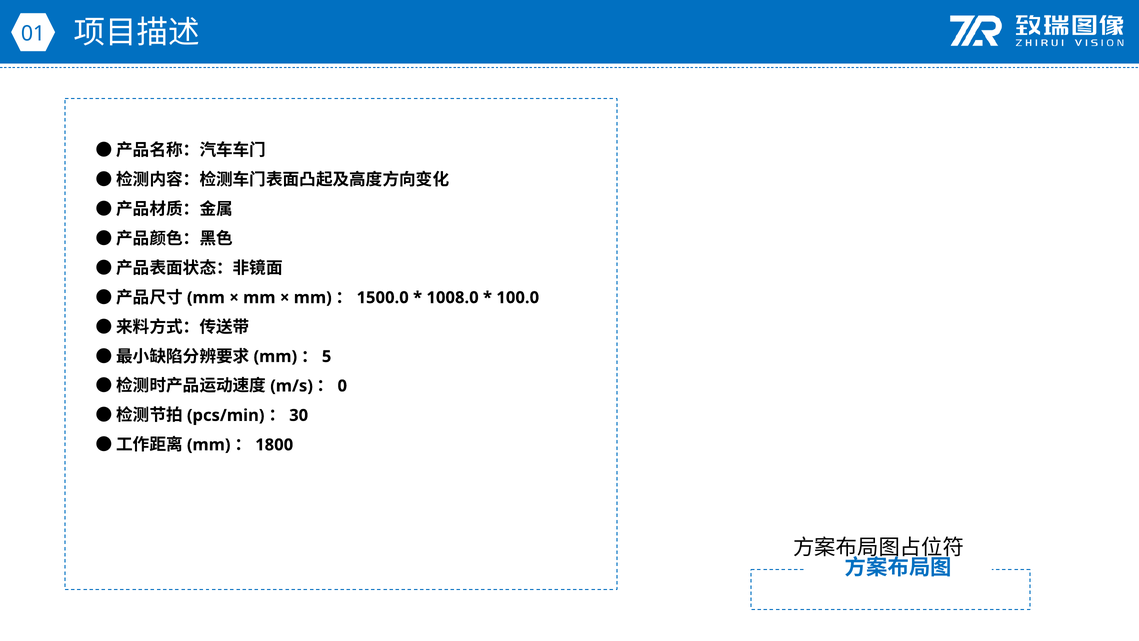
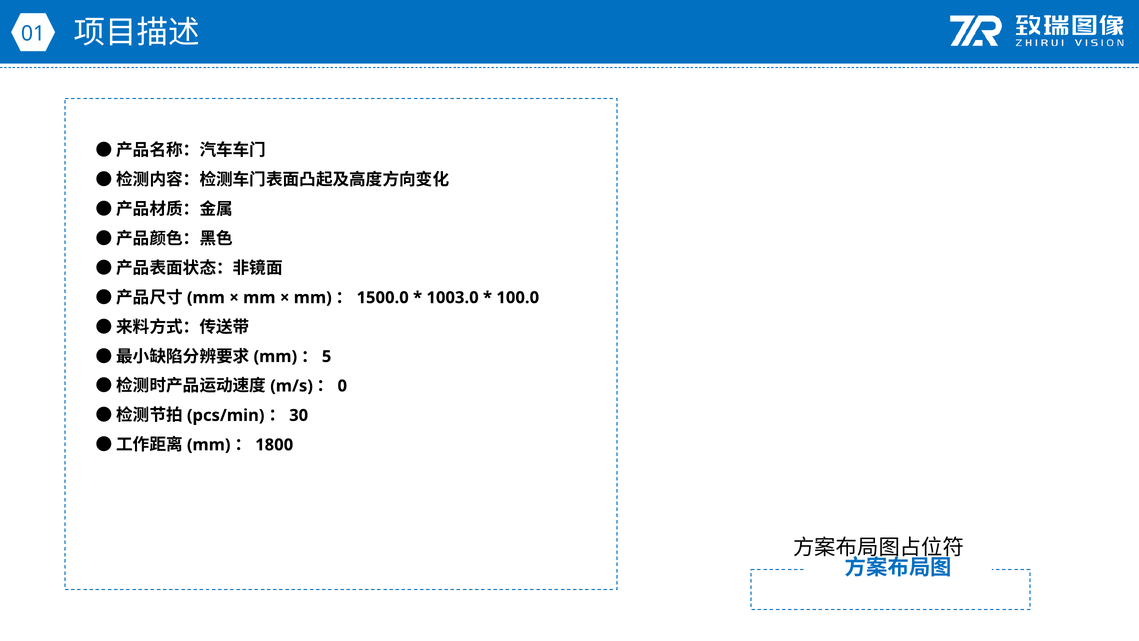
1008.0: 1008.0 -> 1003.0 (453, 298)
